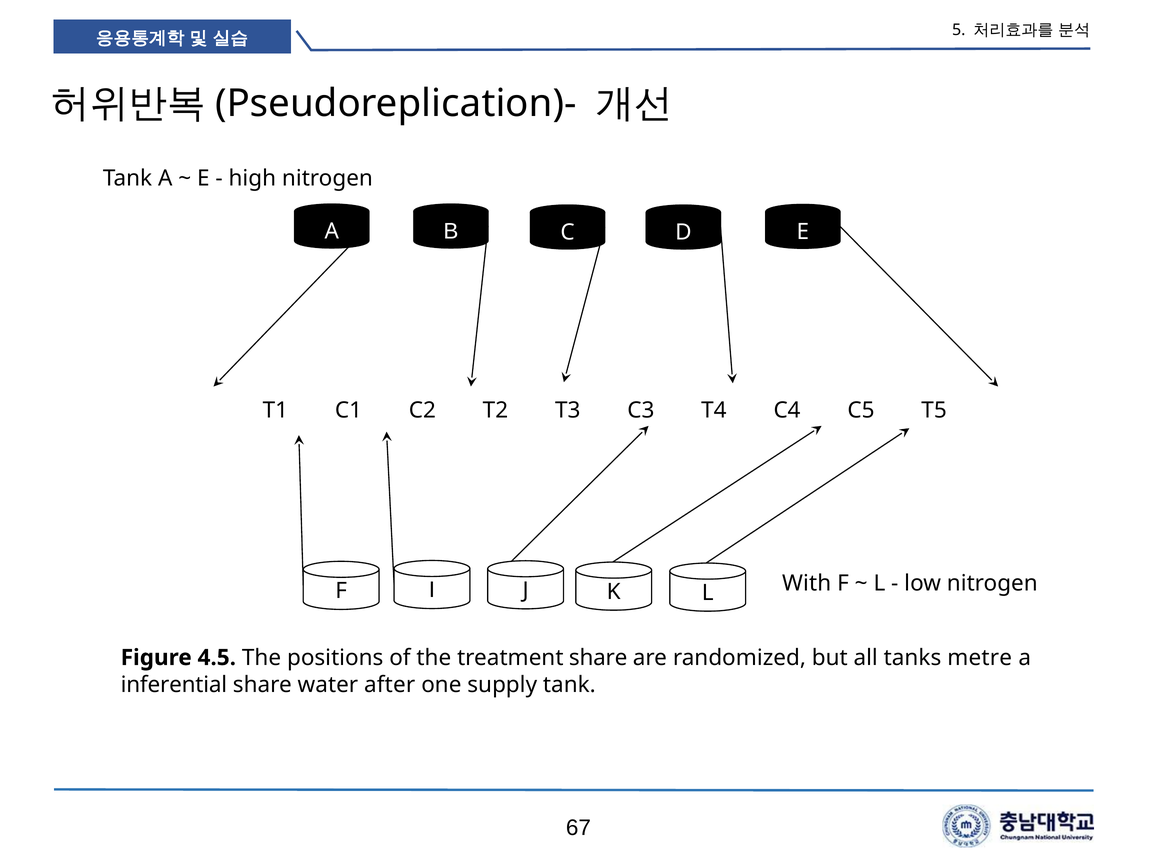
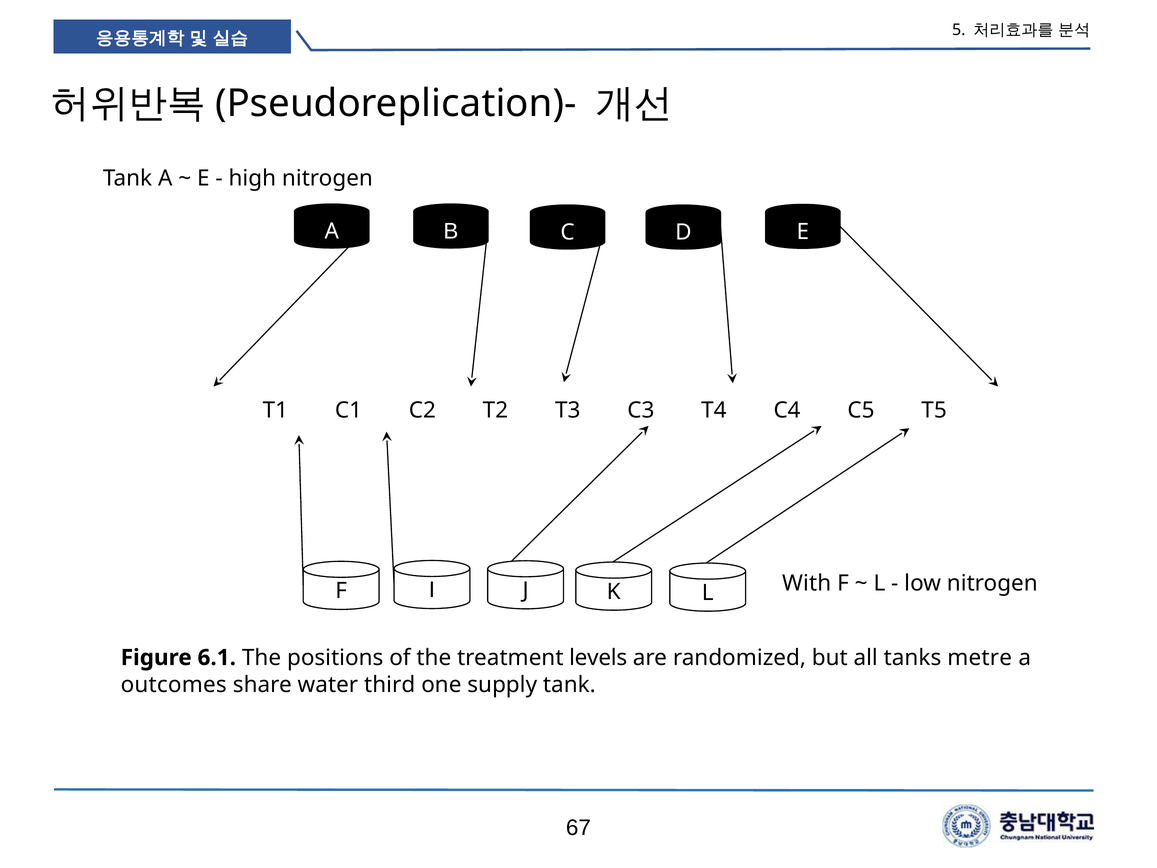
4.5: 4.5 -> 6.1 (217, 657)
treatment share: share -> levels (598, 657)
inferential: inferential -> outcomes (174, 684)
after: after -> third (390, 684)
